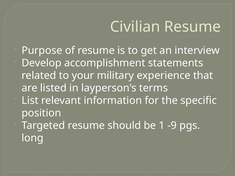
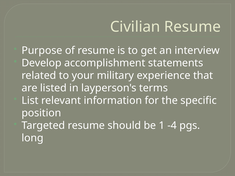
-9: -9 -> -4 (172, 126)
